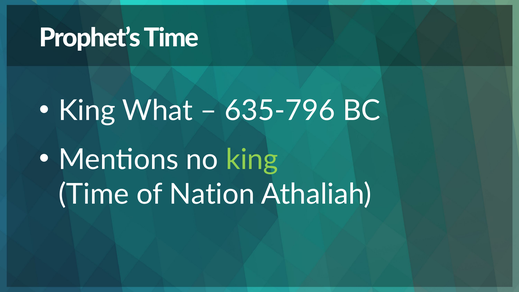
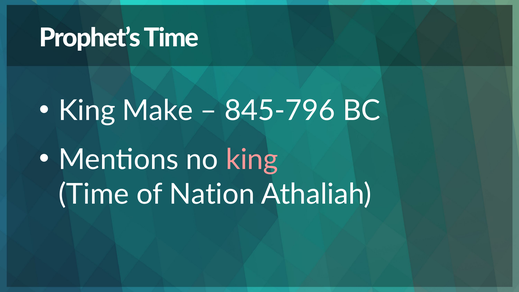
What: What -> Make (158, 111)
635-796: 635-796 -> 845-796 (280, 111)
king colour: light green -> pink (252, 160)
